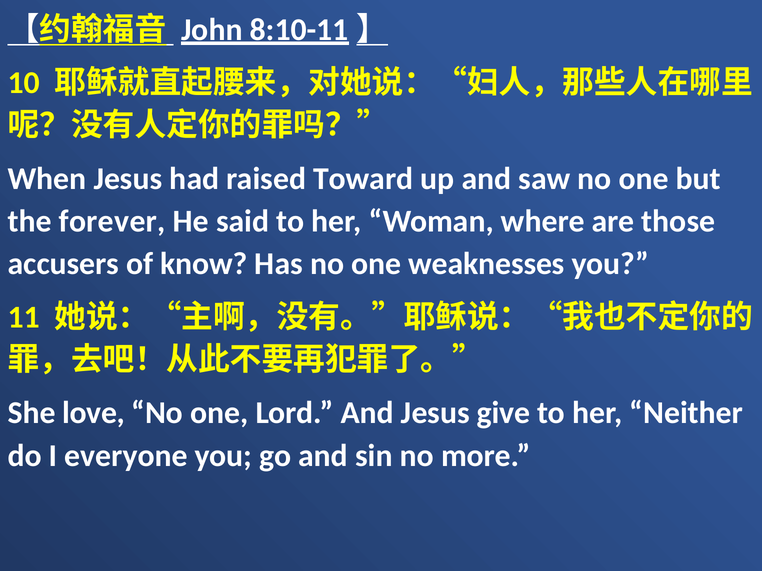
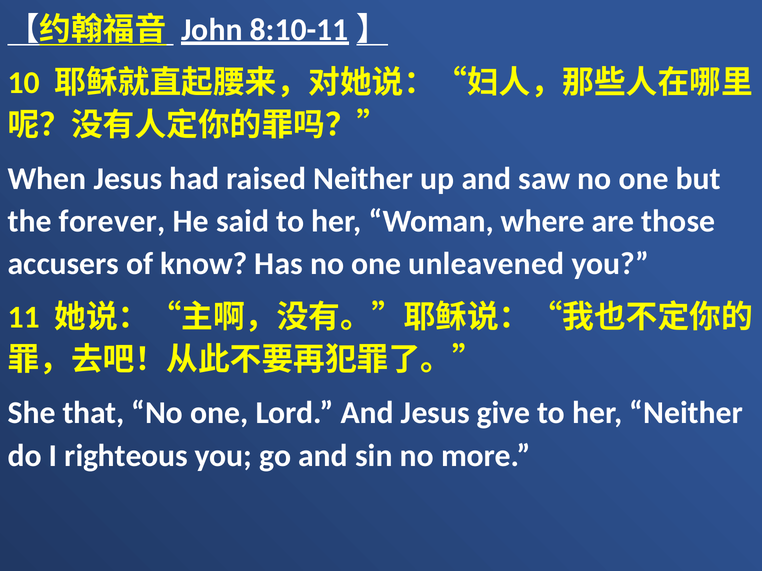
raised Toward: Toward -> Neither (363, 179)
weaknesses: weaknesses -> unleavened (486, 264)
love: love -> that (93, 413)
everyone: everyone -> righteous (126, 456)
